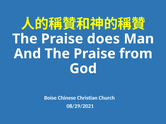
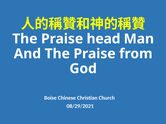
does: does -> head (104, 39)
